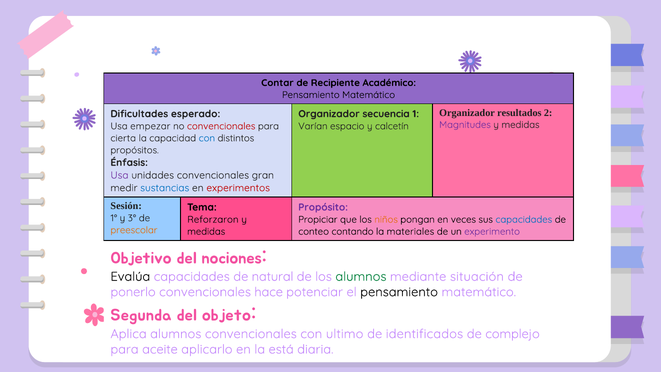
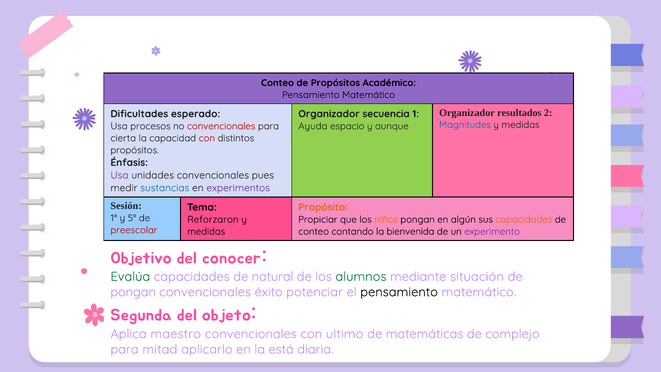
Contar: Contar -> Conteo (278, 83)
de Recipiente: Recipiente -> Propósitos (335, 83)
Magnitudes colour: purple -> blue (465, 125)
empezar: empezar -> procesos (150, 126)
Varían: Varían -> Ayuda (313, 126)
calcetín: calcetín -> aunque (392, 126)
con colour: blue -> red (207, 138)
gran: gran -> pues (263, 175)
experimentos colour: red -> purple (238, 188)
Propósito colour: purple -> orange (323, 207)
3°: 3° -> 5° (132, 218)
veces: veces -> algún (463, 219)
capacidades colour: blue -> orange (524, 219)
preescolar colour: orange -> red (134, 230)
materiales: materiales -> bienvenida (410, 231)
nociones: nociones -> conocer (232, 258)
Evalúa colour: black -> green (130, 276)
ponerlo: ponerlo -> pongan (133, 292)
hace: hace -> éxito (269, 292)
Aplica alumnos: alumnos -> maestro (176, 334)
identificados: identificados -> matemáticas (425, 334)
aceite: aceite -> mitad (160, 349)
